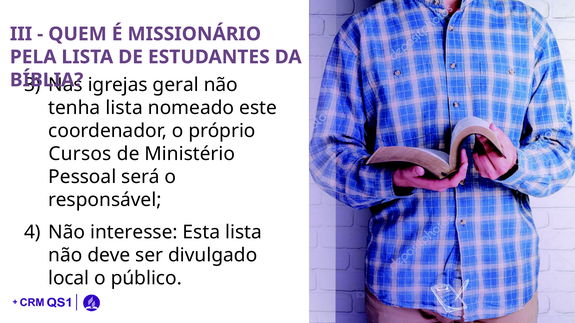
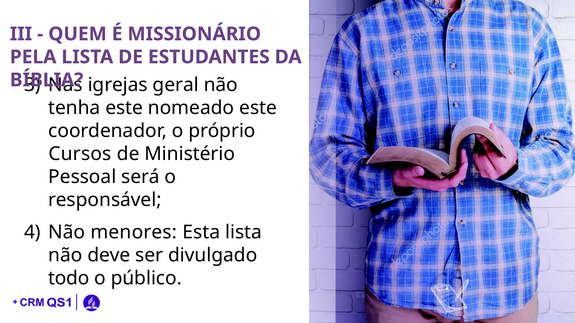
tenha lista: lista -> este (124, 108)
interesse: interesse -> menores (134, 233)
local: local -> todo (69, 279)
